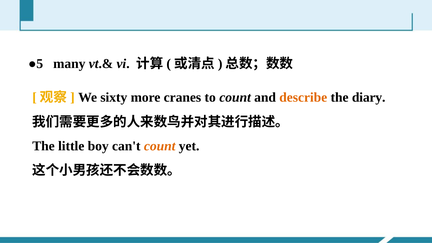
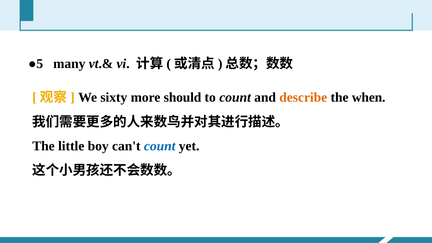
cranes: cranes -> should (183, 97)
diary: diary -> when (369, 97)
count colour: orange -> blue (160, 146)
